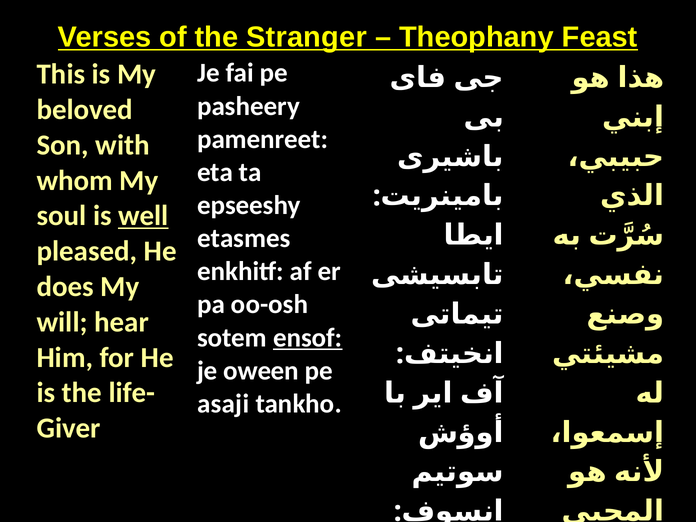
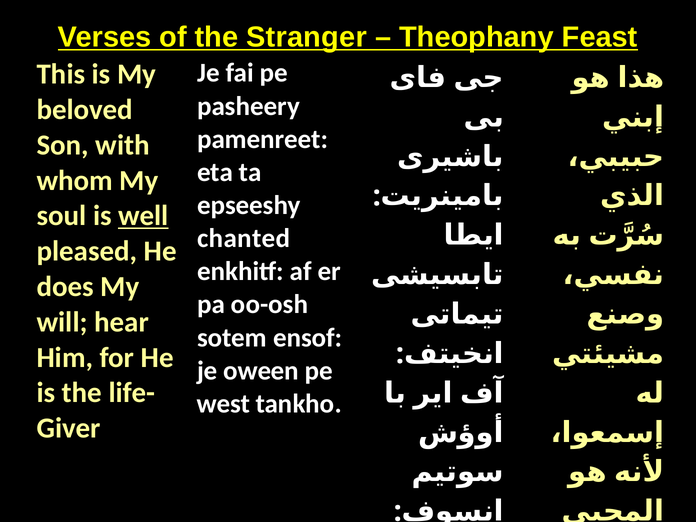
etasmes: etasmes -> chanted (244, 238)
ensof underline: present -> none (308, 338)
asaji: asaji -> west (223, 404)
